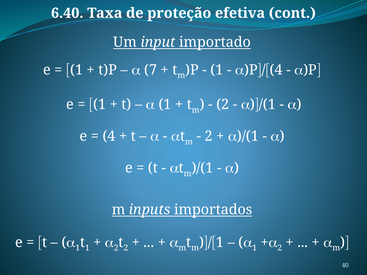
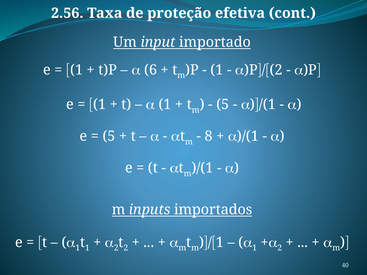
6.40: 6.40 -> 2.56 (67, 13)
7: 7 -> 6 (151, 70)
4: 4 -> 2 (276, 70)
2: 2 -> 5 (223, 105)
4: 4 -> 5 (109, 136)
2: 2 -> 8 (209, 136)
